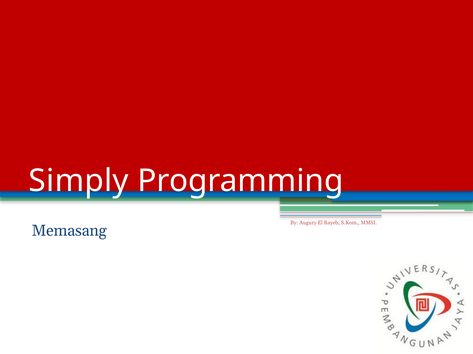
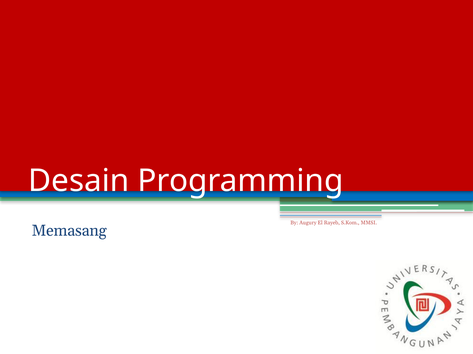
Simply: Simply -> Desain (79, 181)
